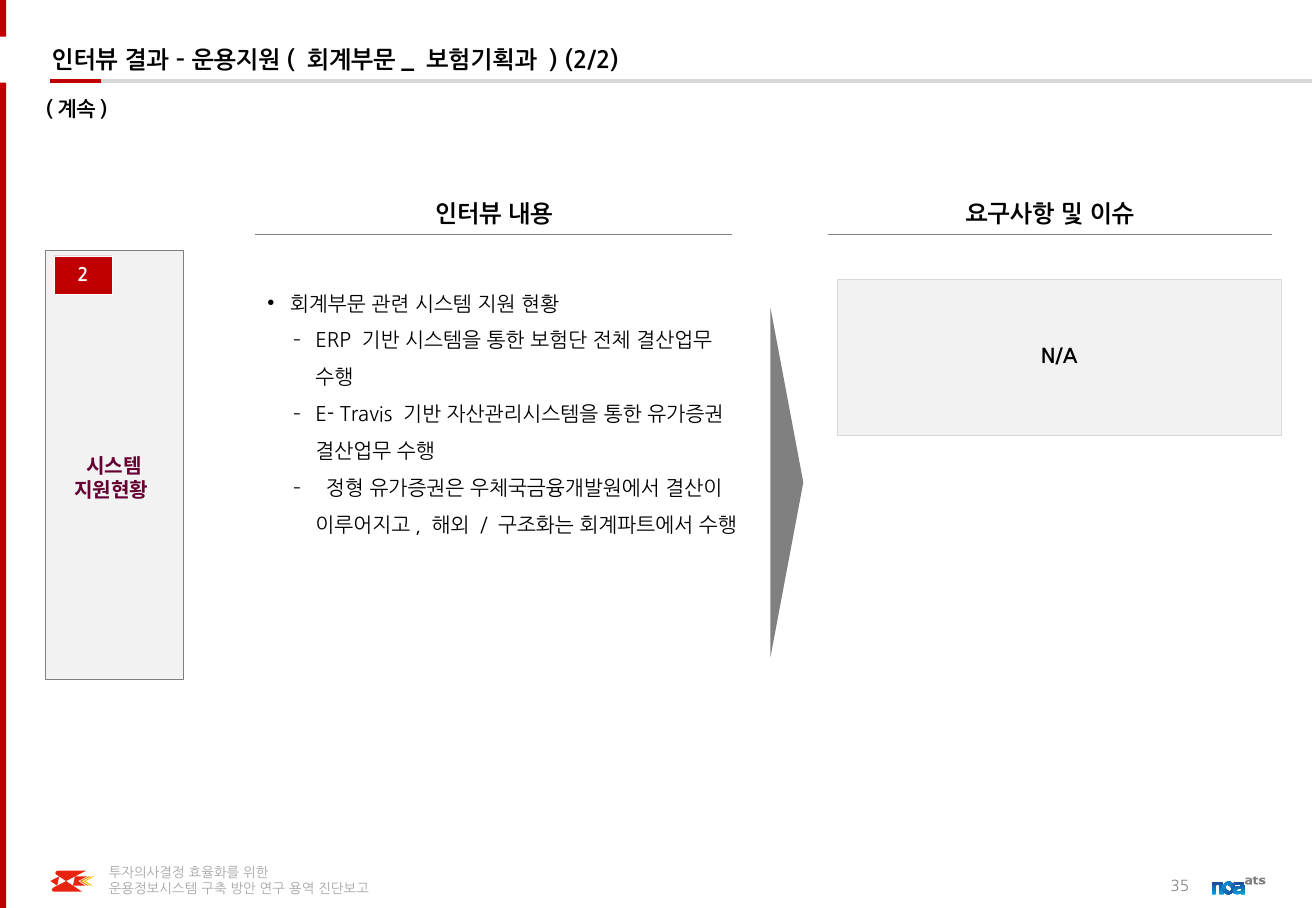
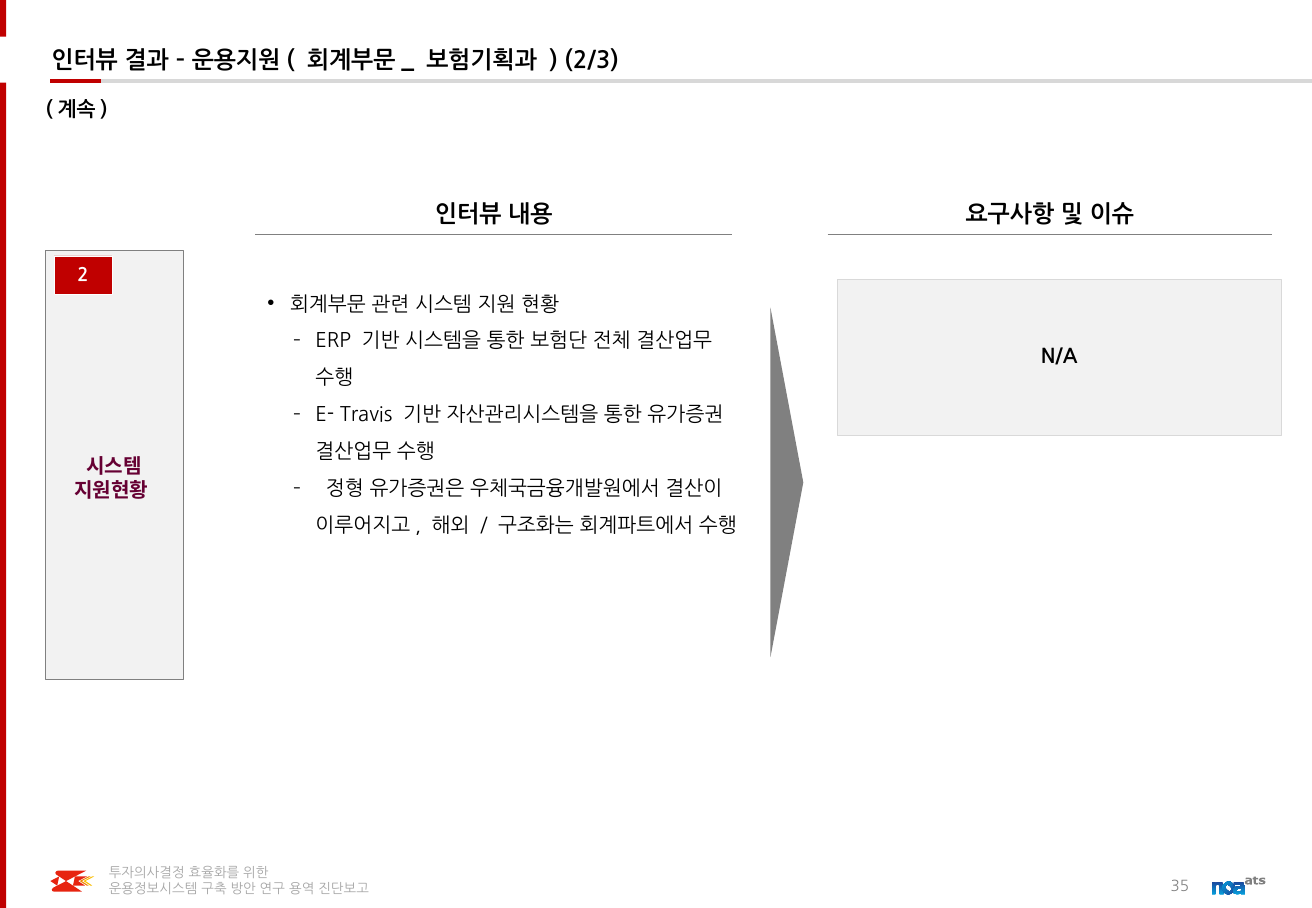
2/2: 2/2 -> 2/3 (592, 60)
